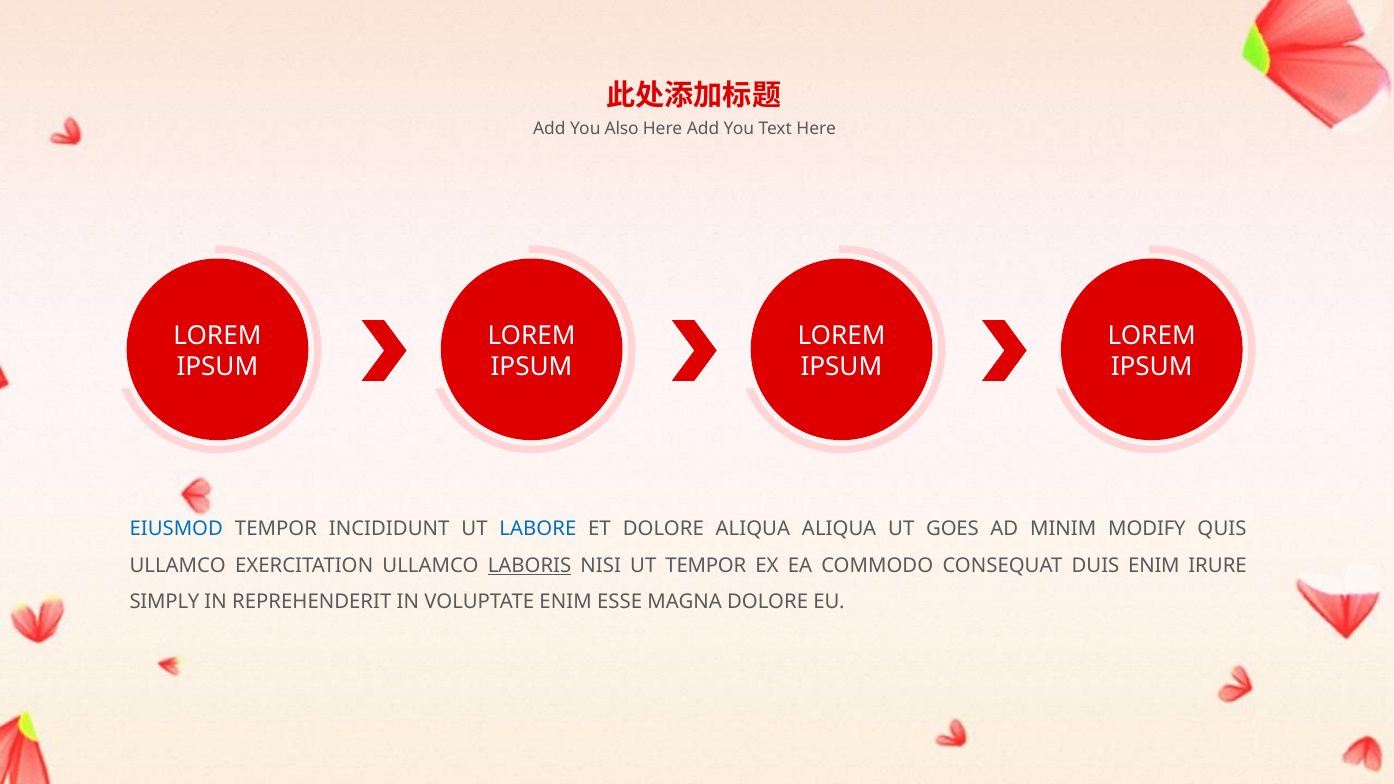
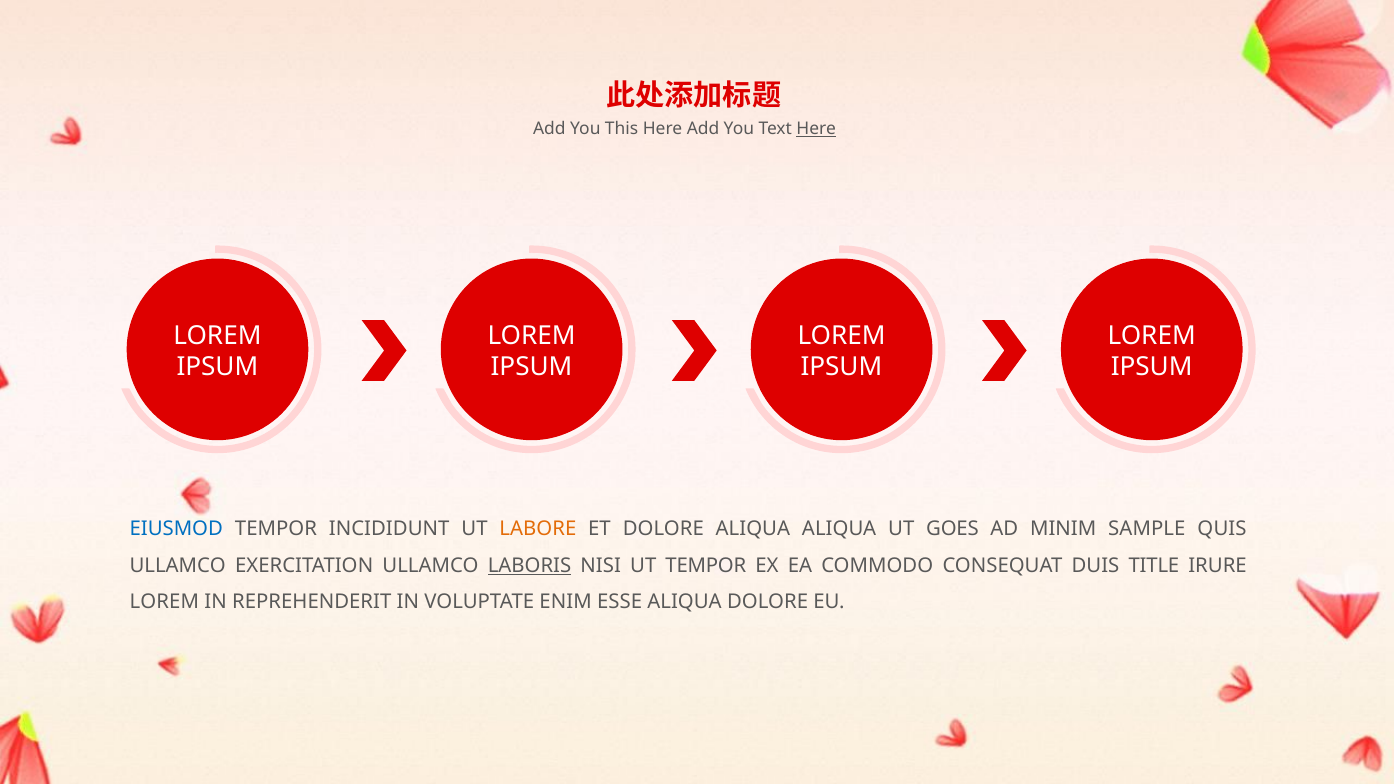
Also: Also -> This (622, 129)
Here underline: none -> present (816, 129)
LABORE colour: blue -> orange (538, 529)
MODIFY: MODIFY -> SAMPLE (1147, 529)
DUIS ENIM: ENIM -> TITLE (1154, 566)
SIMPLY: SIMPLY -> LOREM (164, 602)
ESSE MAGNA: MAGNA -> ALIQUA (685, 602)
